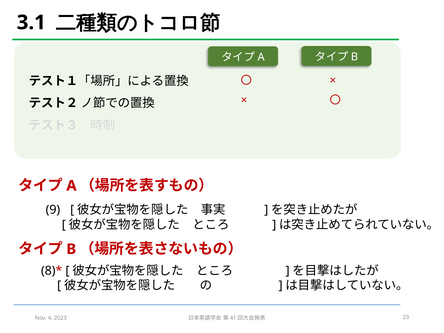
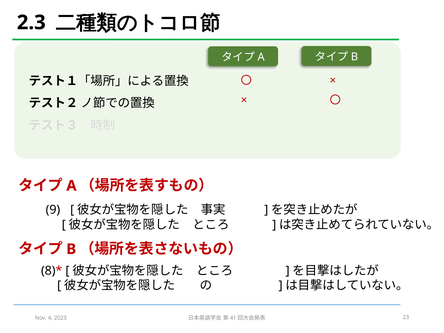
3.1: 3.1 -> 2.3 (31, 22)
